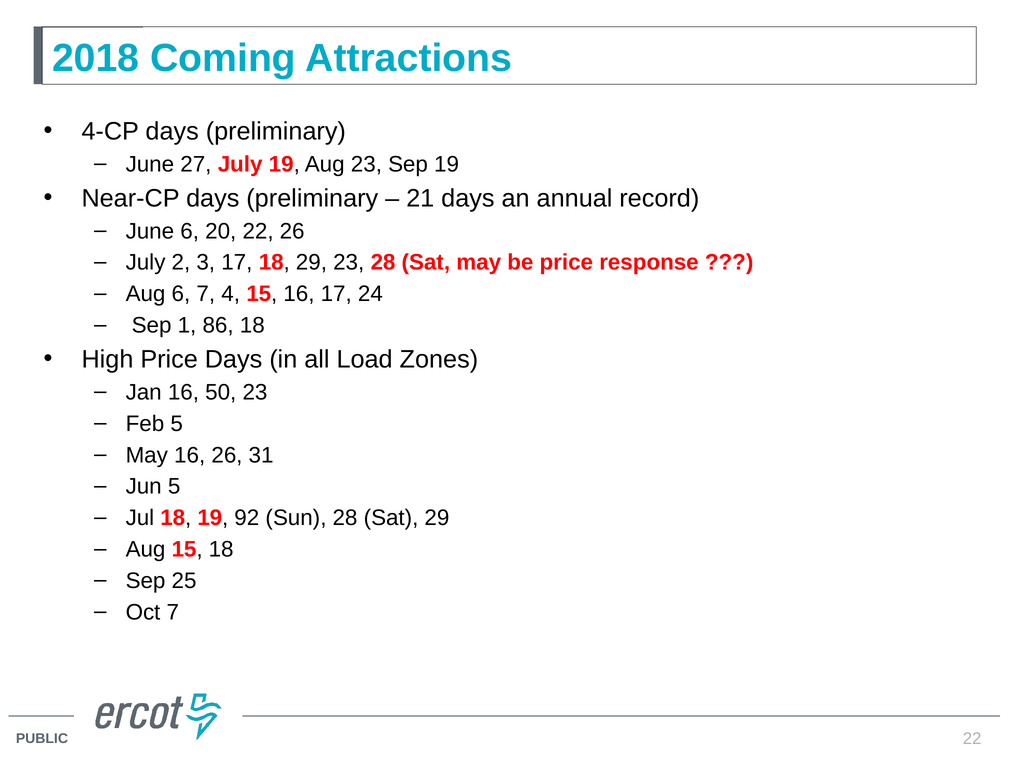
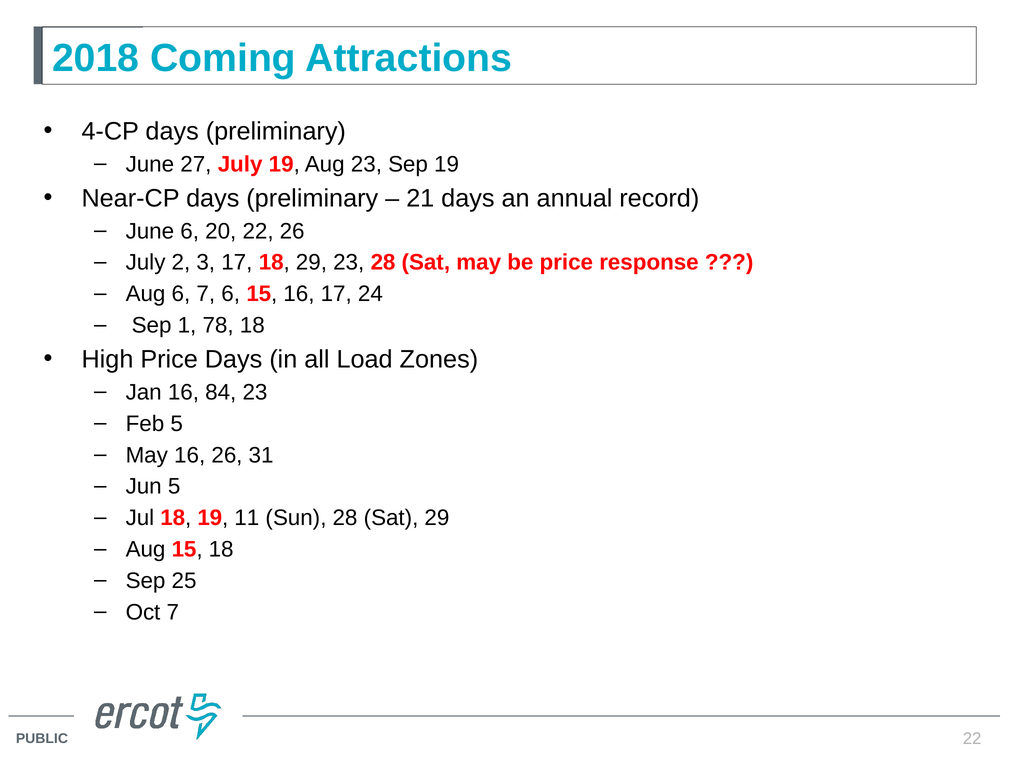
7 4: 4 -> 6 (231, 294)
86: 86 -> 78 (218, 325)
50: 50 -> 84 (221, 392)
92: 92 -> 11 (247, 518)
